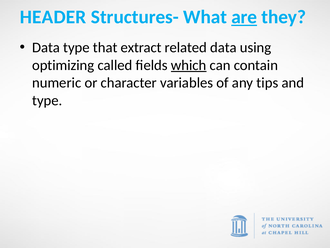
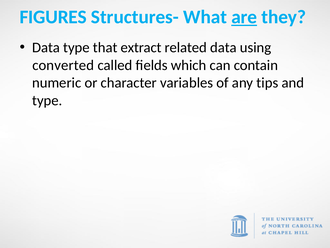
HEADER: HEADER -> FIGURES (53, 17)
optimizing: optimizing -> converted (63, 65)
which underline: present -> none (189, 65)
